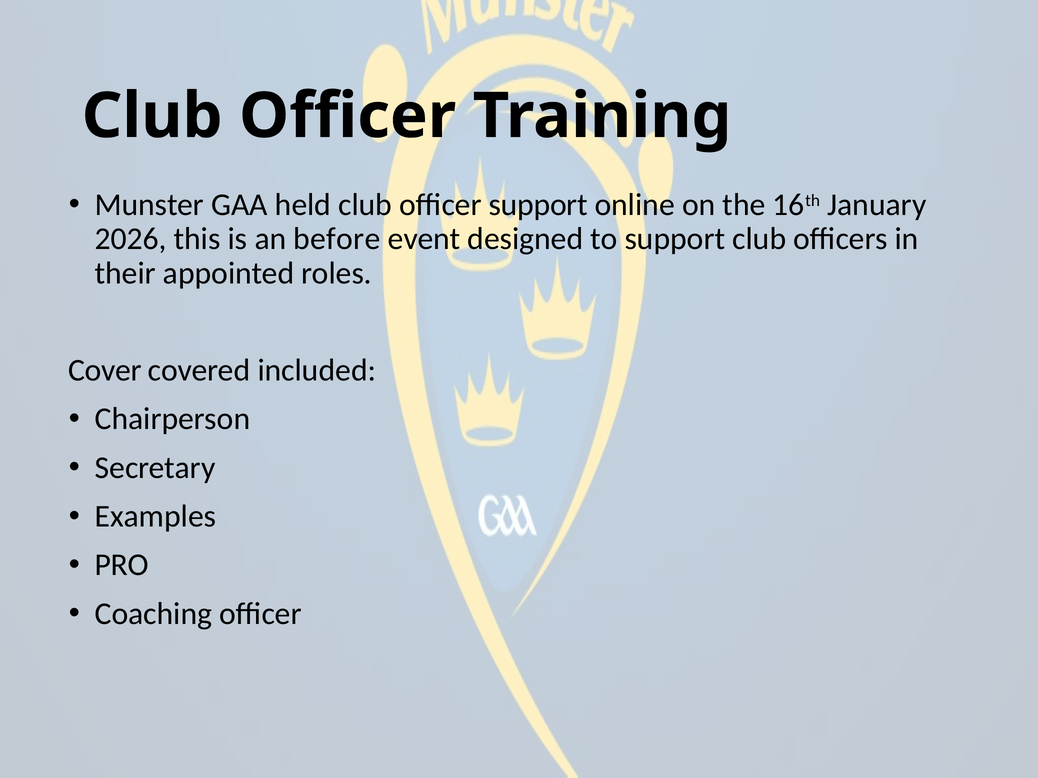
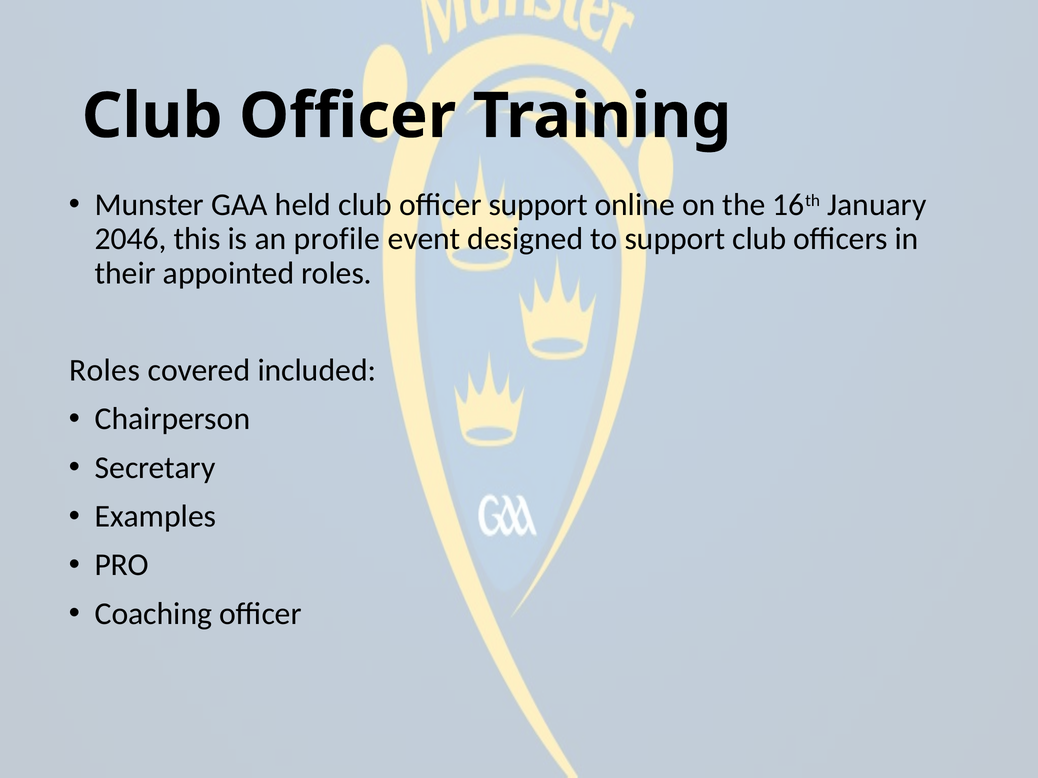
2026: 2026 -> 2046 (131, 239)
before: before -> profile (337, 239)
Cover: Cover -> Roles (105, 371)
